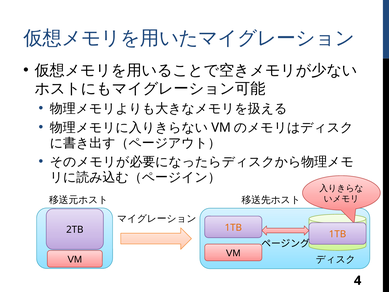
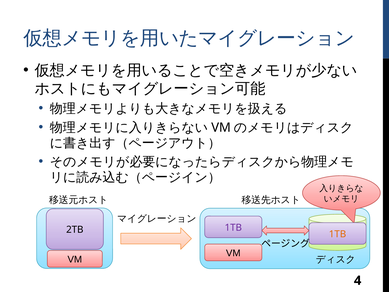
1TB colour: orange -> purple (233, 227)
